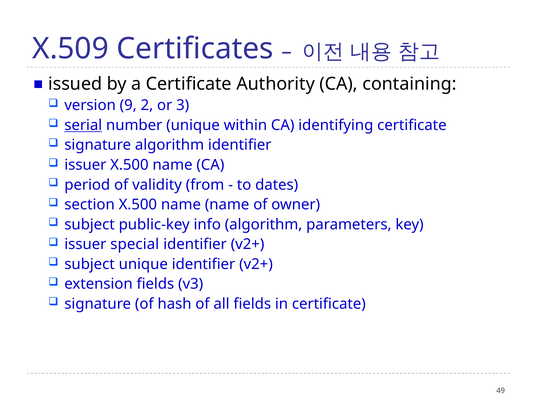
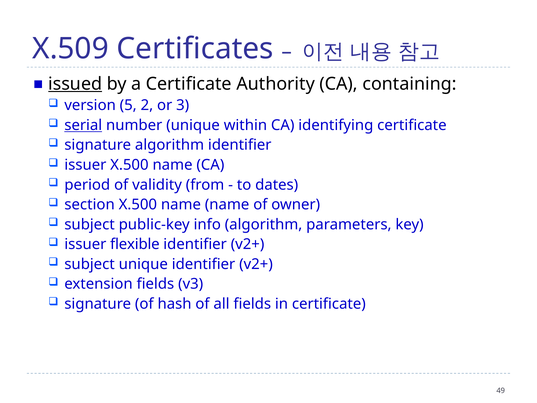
issued underline: none -> present (75, 84)
9: 9 -> 5 (128, 105)
special: special -> flexible (135, 244)
